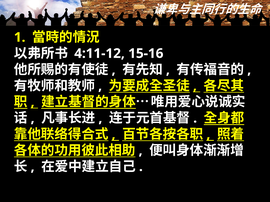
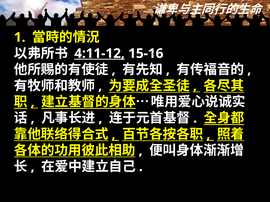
4:11-12 underline: none -> present (99, 54)
